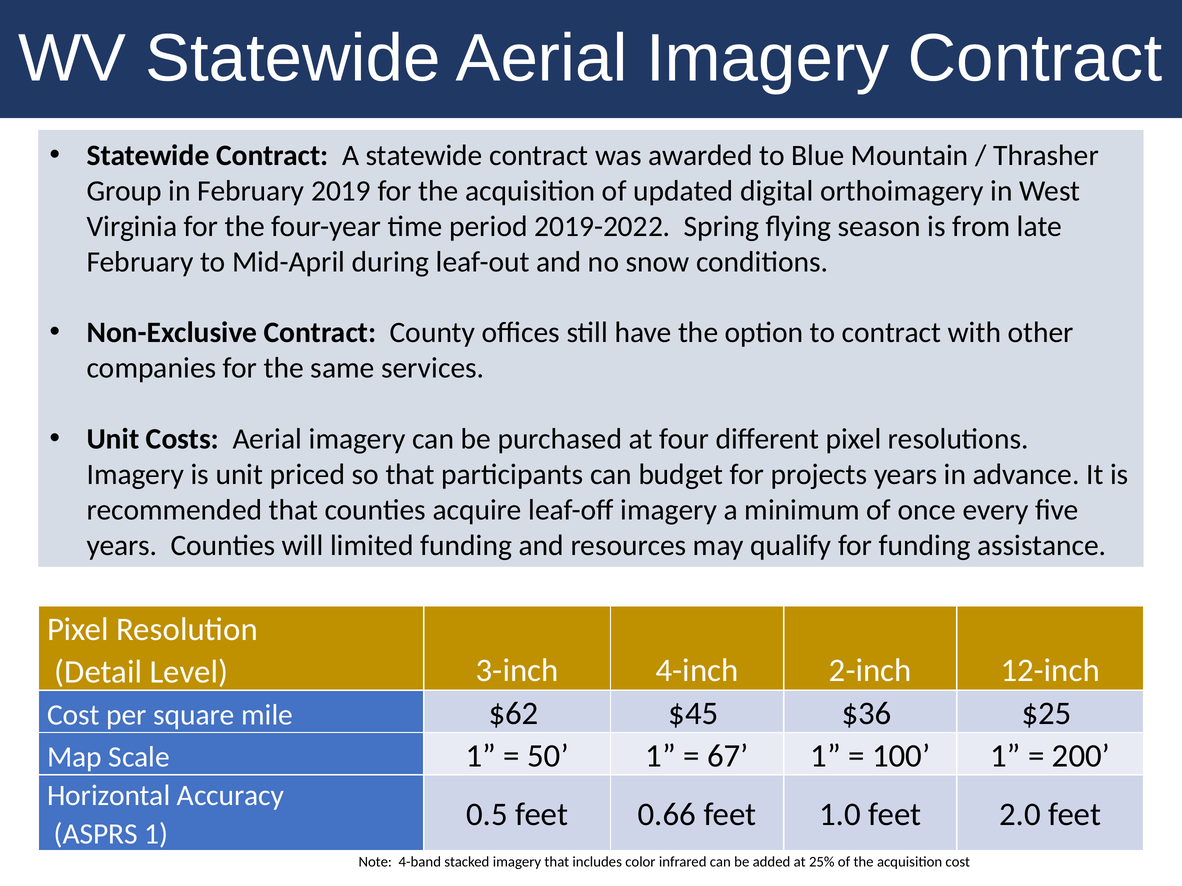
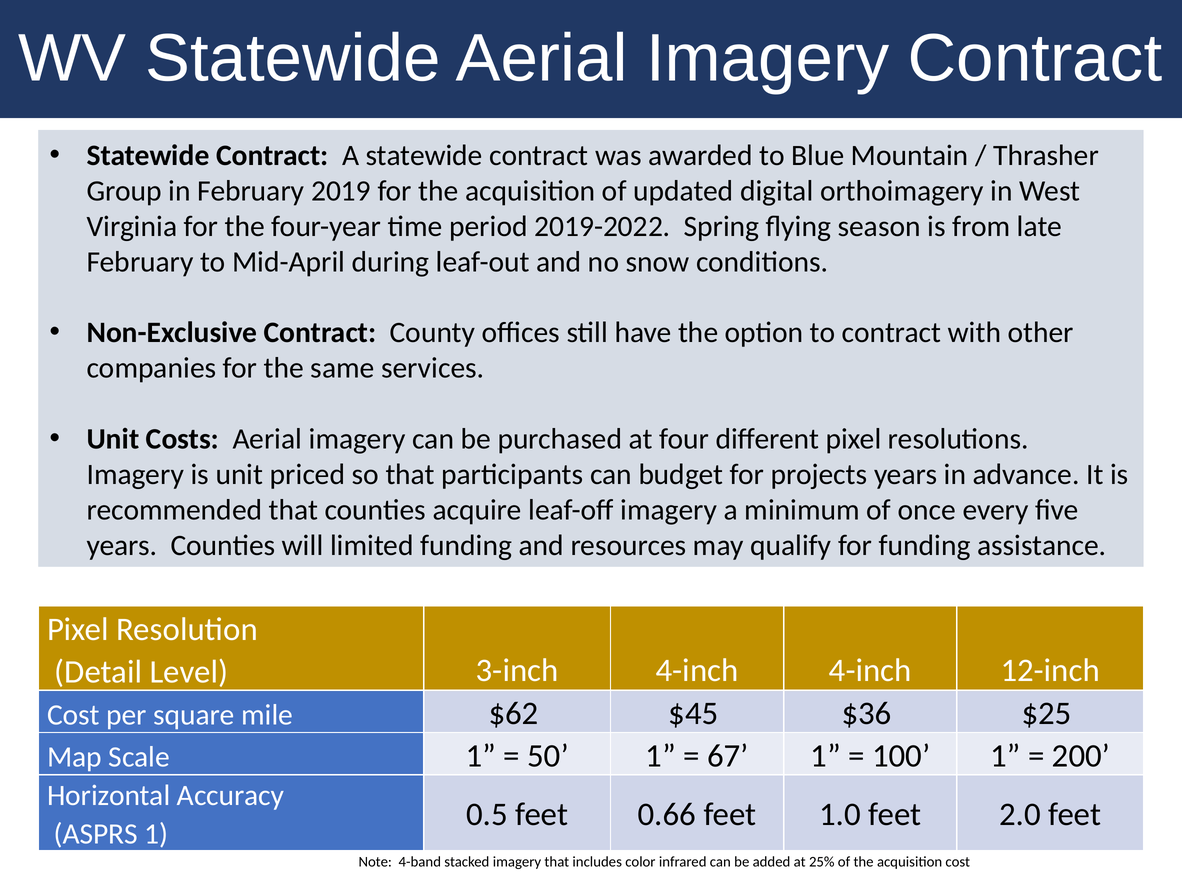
4-inch 2-inch: 2-inch -> 4-inch (870, 671)
